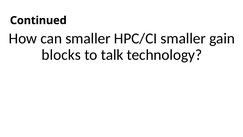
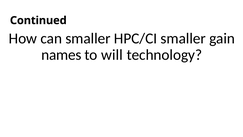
blocks: blocks -> names (61, 55)
talk: talk -> will (112, 55)
